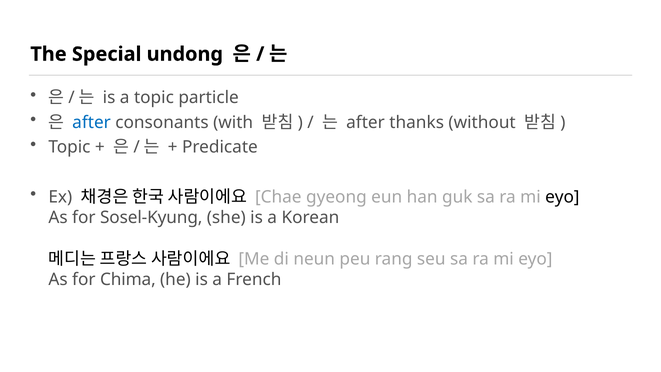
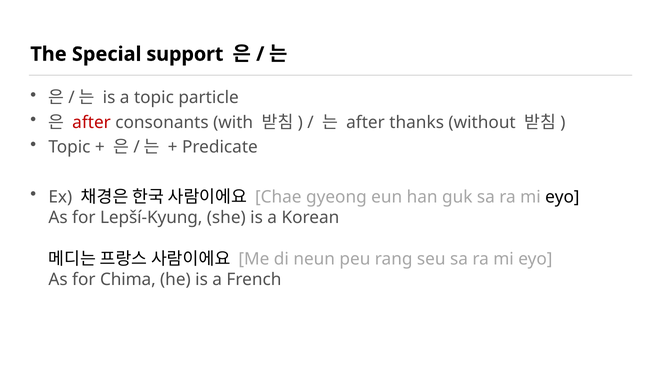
undong: undong -> support (185, 54)
after colour: blue -> red (92, 122)
Sosel-Kyung: Sosel-Kyung -> Lepší-Kyung (151, 217)
